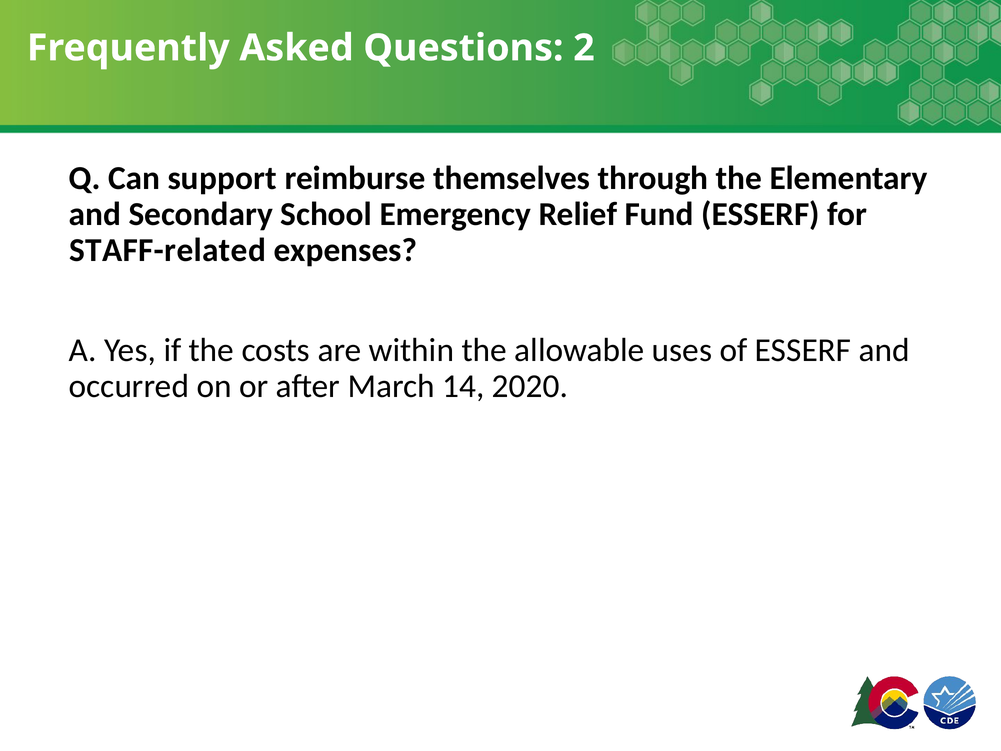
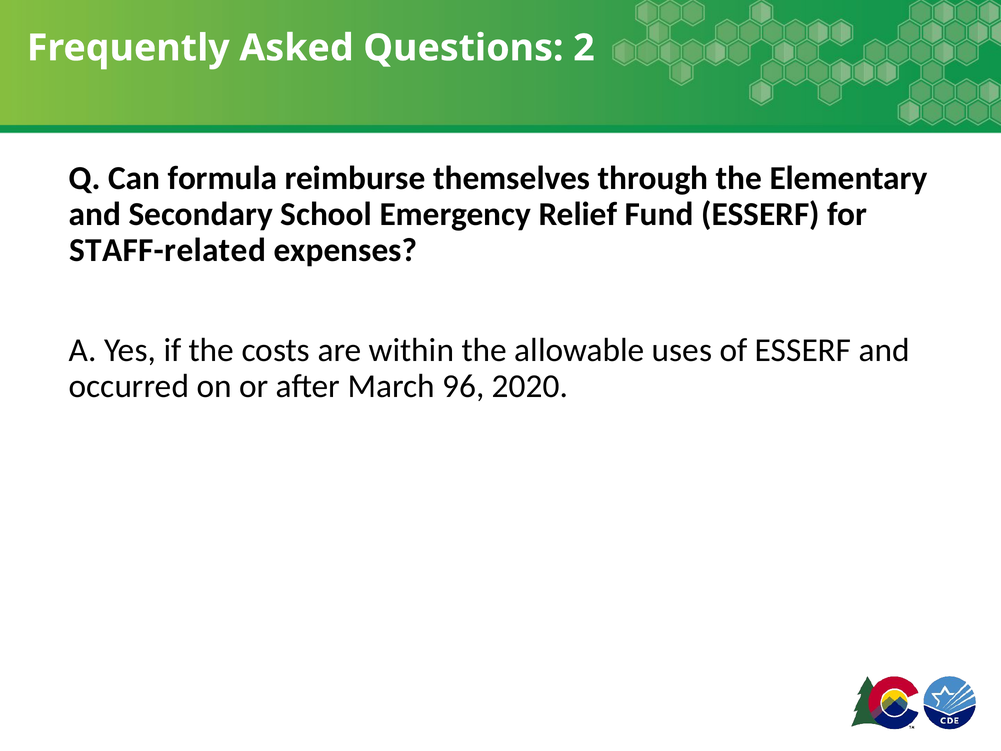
support: support -> formula (222, 178)
14: 14 -> 96 (464, 386)
